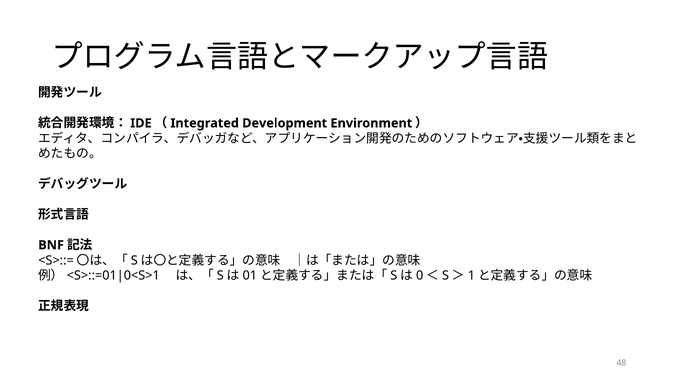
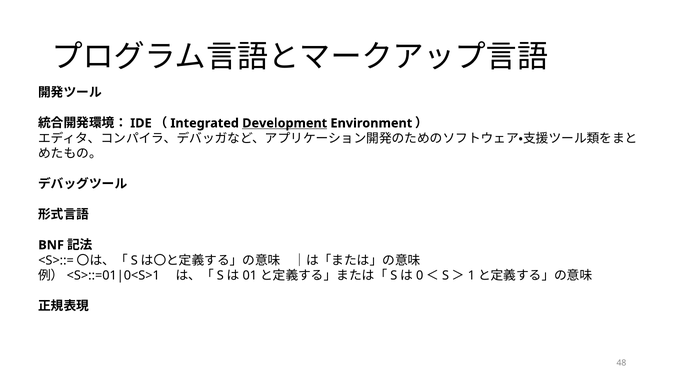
Development underline: none -> present (285, 123)
